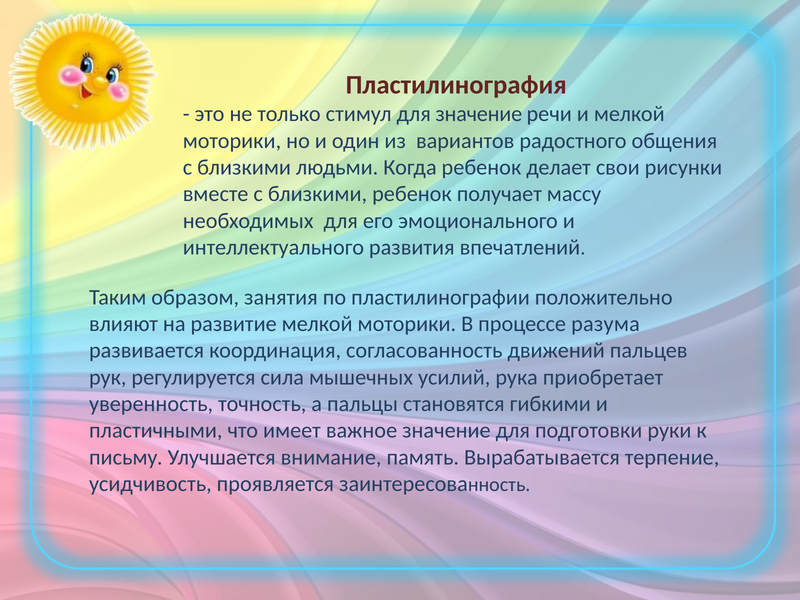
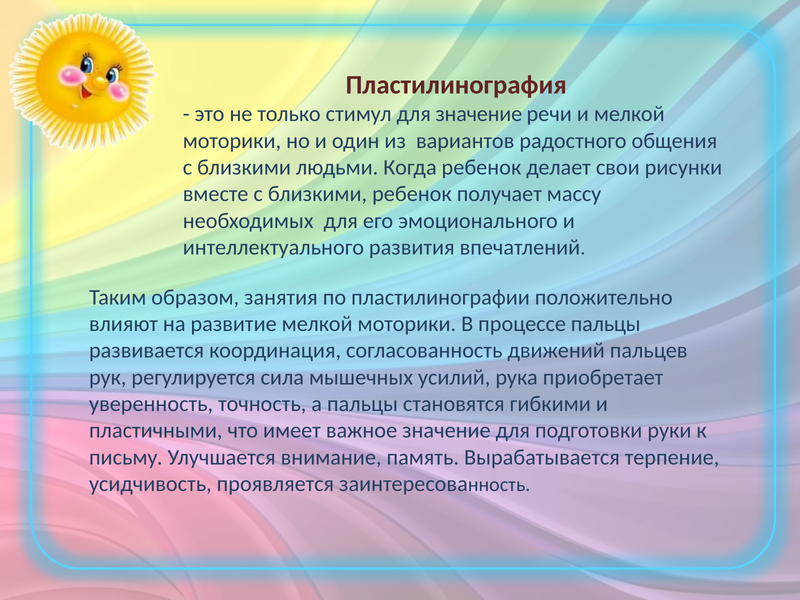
процессе разума: разума -> пальцы (606, 324)
